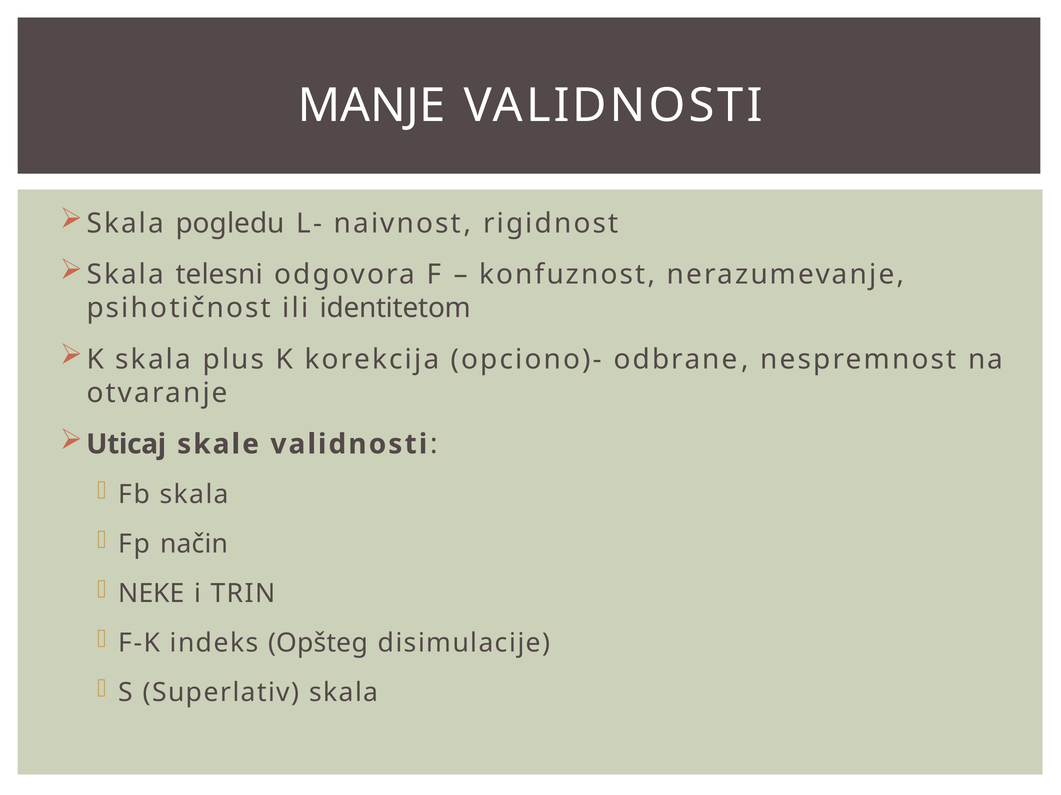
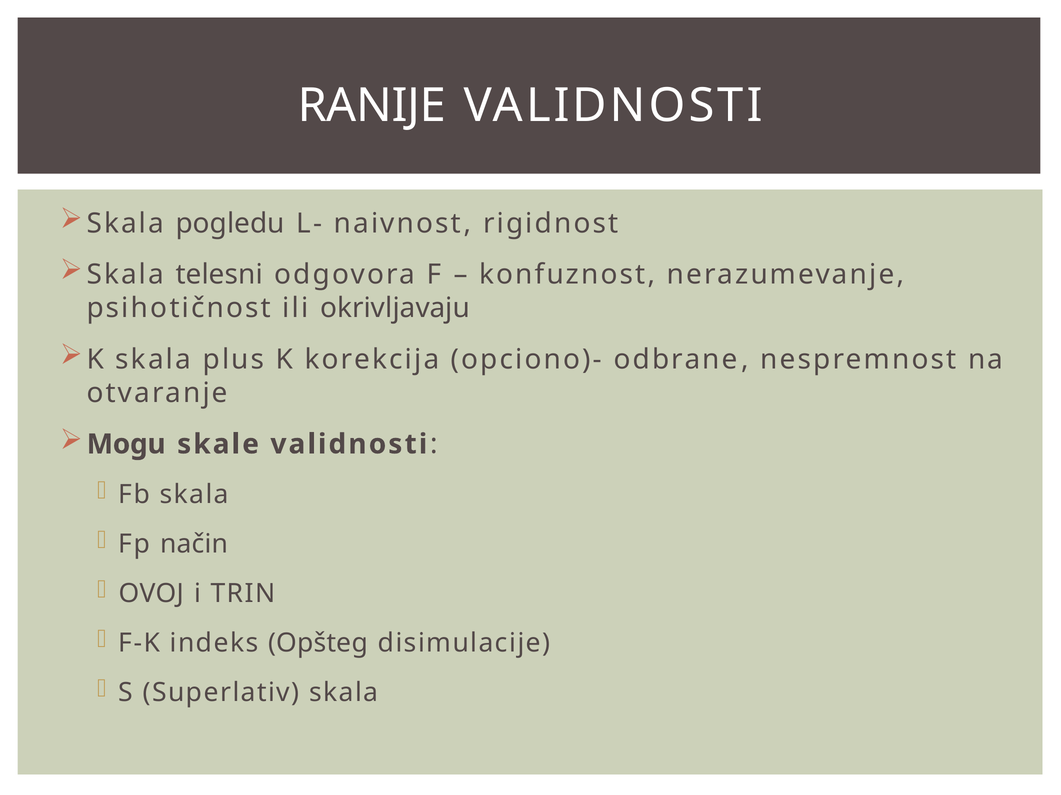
MANJE: MANJE -> RANIJE (372, 106)
identitetom: identitetom -> okrivljavaju (395, 308)
Uticaj: Uticaj -> Mogu (126, 445)
NEKE: NEKE -> OVOJ (151, 594)
